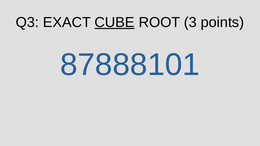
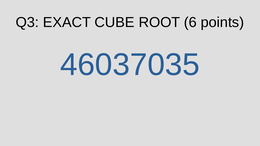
CUBE underline: present -> none (115, 22)
3: 3 -> 6 (190, 22)
87888101: 87888101 -> 46037035 (130, 65)
